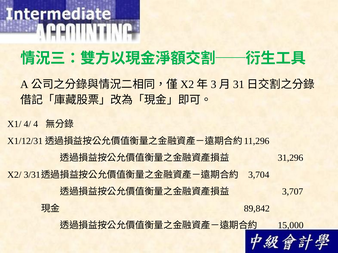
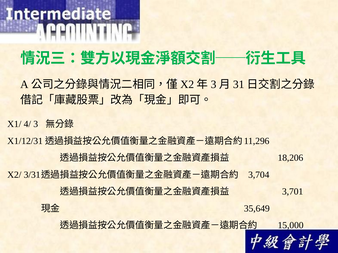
4: 4 -> 3 (36, 124)
31,296: 31,296 -> 18,206 (290, 158)
3,707: 3,707 -> 3,701 (293, 192)
89,842: 89,842 -> 35,649 (257, 209)
